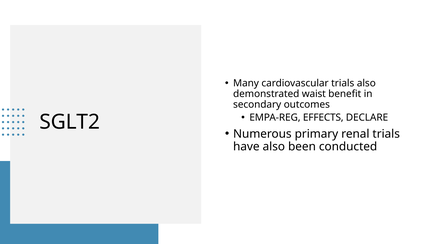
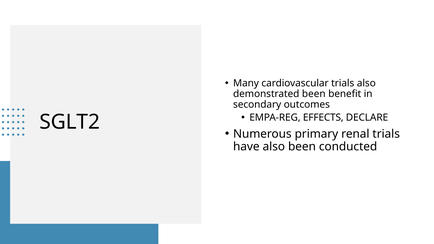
demonstrated waist: waist -> been (314, 94)
